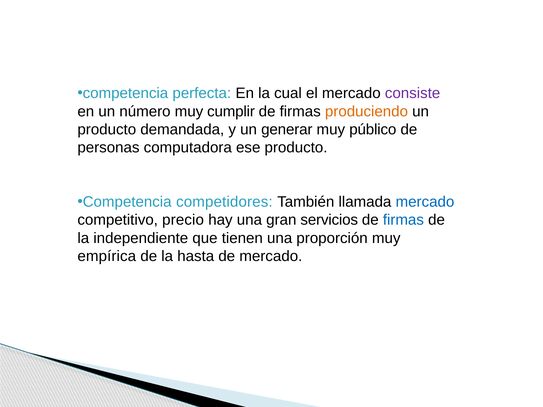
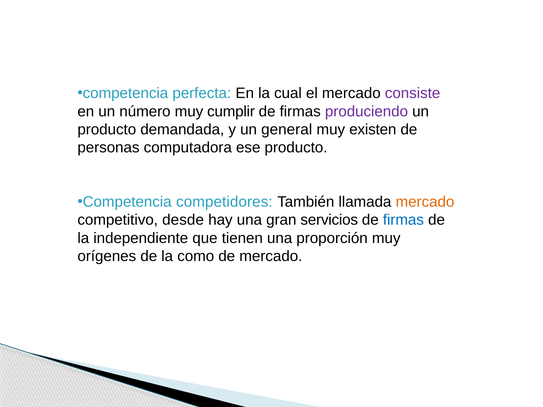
produciendo colour: orange -> purple (366, 111)
generar: generar -> general (287, 130)
público: público -> existen (373, 130)
mercado colour: blue -> orange (425, 202)
precio: precio -> desde (183, 220)
empírica: empírica -> orígenes (107, 256)
hasta: hasta -> como (196, 256)
